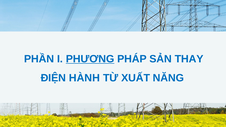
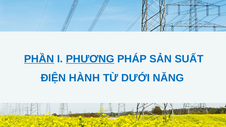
PHẦN underline: none -> present (39, 59)
THAY: THAY -> SUẤT (189, 59)
XUẤT: XUẤT -> DƯỚI (136, 78)
